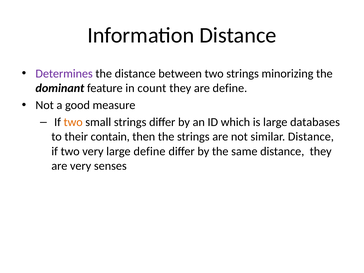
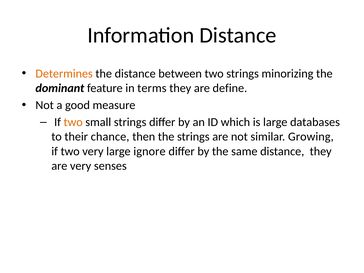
Determines colour: purple -> orange (64, 74)
count: count -> terms (152, 88)
contain: contain -> chance (110, 137)
similar Distance: Distance -> Growing (311, 137)
large define: define -> ignore (149, 151)
